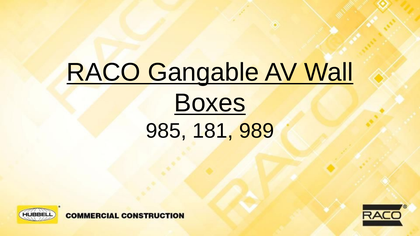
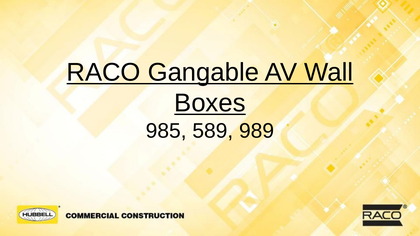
181: 181 -> 589 (213, 131)
